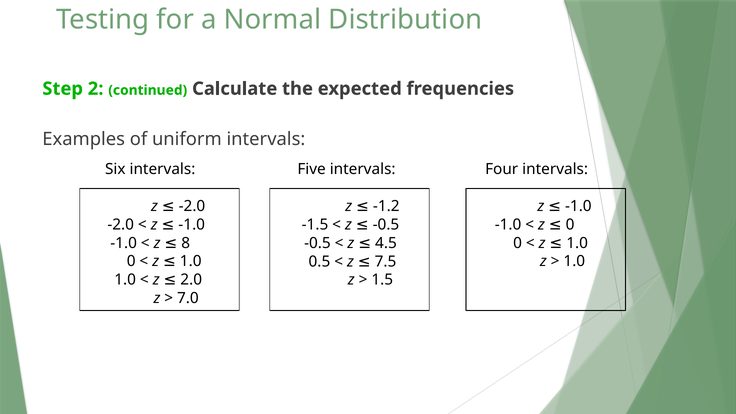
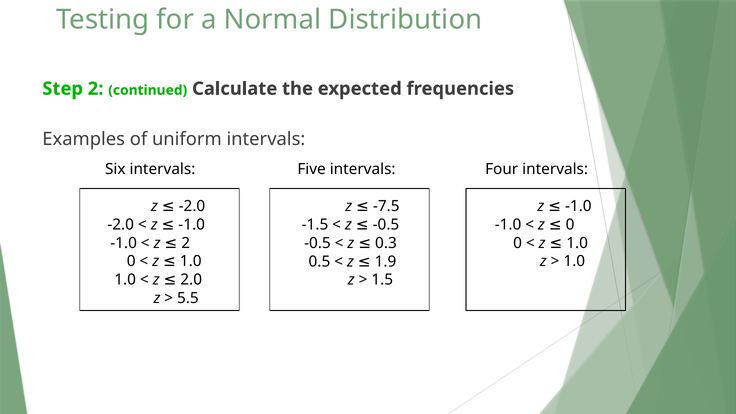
-1.2: -1.2 -> -7.5 (386, 206)
z 8: 8 -> 2 (186, 243)
4.5: 4.5 -> 0.3 (386, 243)
7.5: 7.5 -> 1.9 (386, 261)
7.0: 7.0 -> 5.5 (188, 298)
